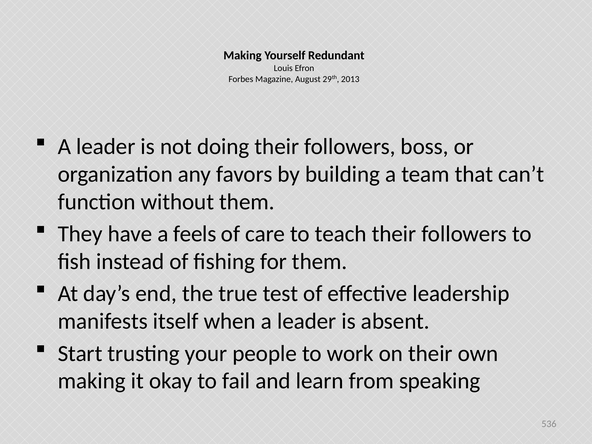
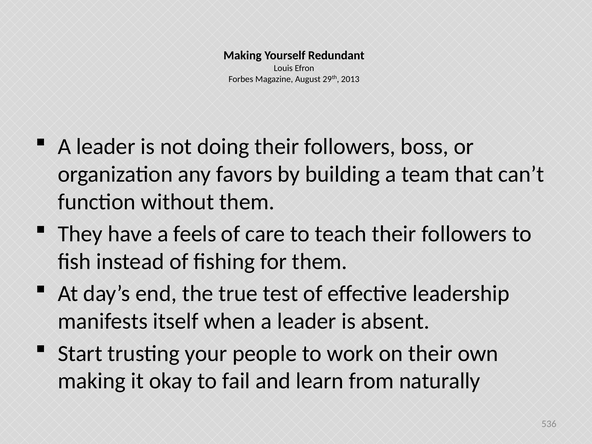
speaking: speaking -> naturally (440, 381)
